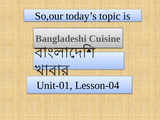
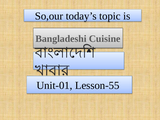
Lesson-04: Lesson-04 -> Lesson-55 (97, 85)
